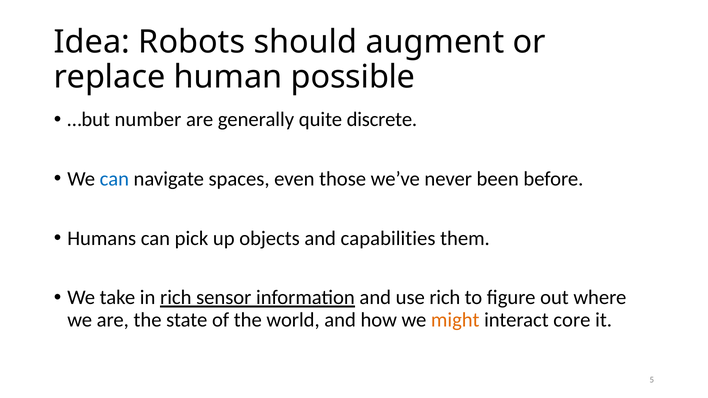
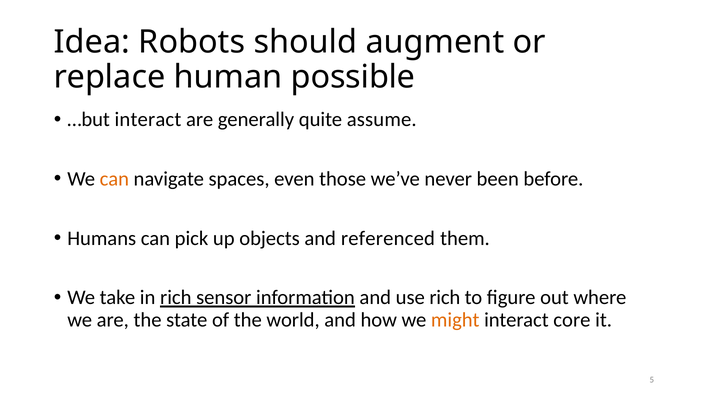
…but number: number -> interact (148, 120)
discrete: discrete -> assume (382, 120)
can colour: blue -> orange (114, 179)
capabilities: capabilities -> referenced (388, 238)
